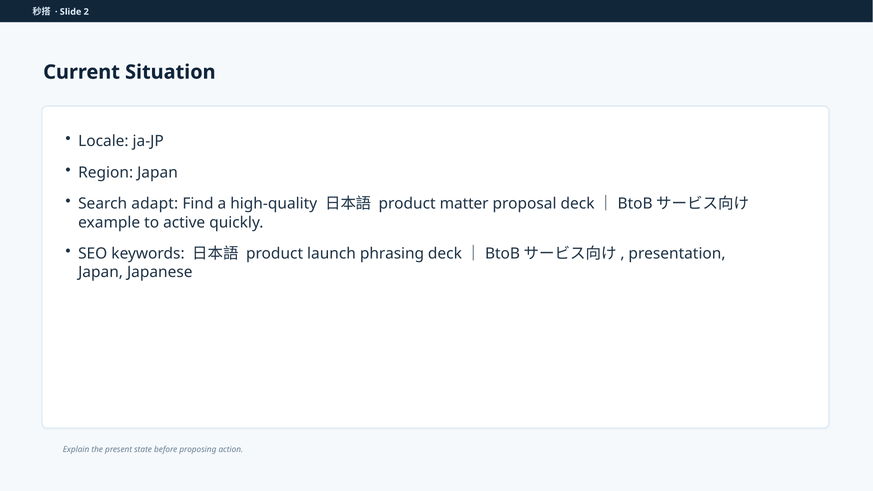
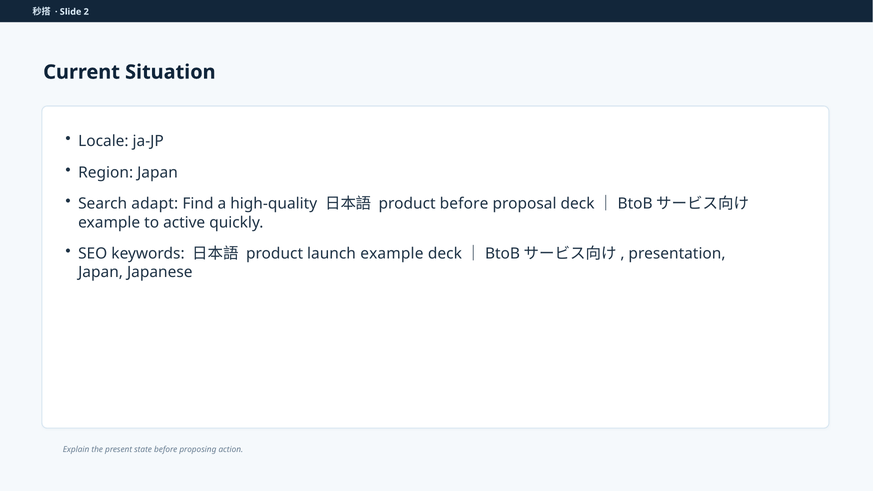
product matter: matter -> before (464, 204)
launch phrasing: phrasing -> example (392, 254)
